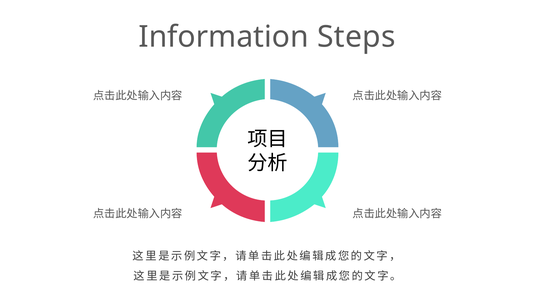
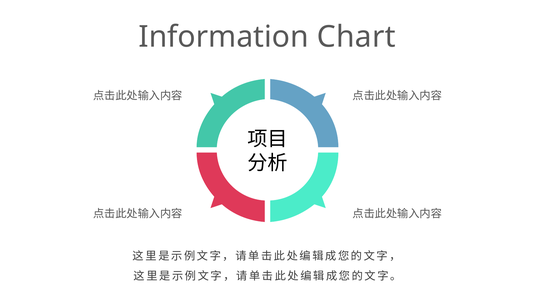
Steps: Steps -> Chart (356, 37)
